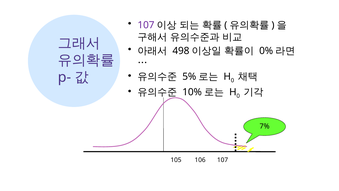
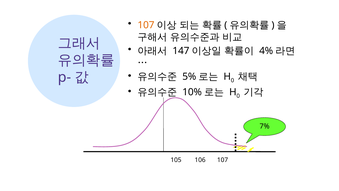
107 colour: purple -> orange (146, 25)
498: 498 -> 147 (181, 51)
0%: 0% -> 4% (266, 51)
